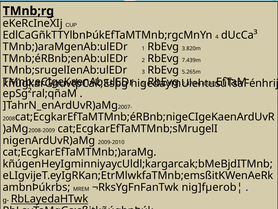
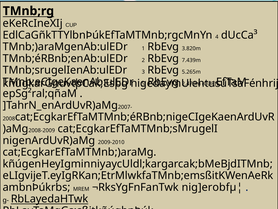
nig]fµerob¦: nig]fµerob¦ -> nig]erobfµ¦ (212, 187)
